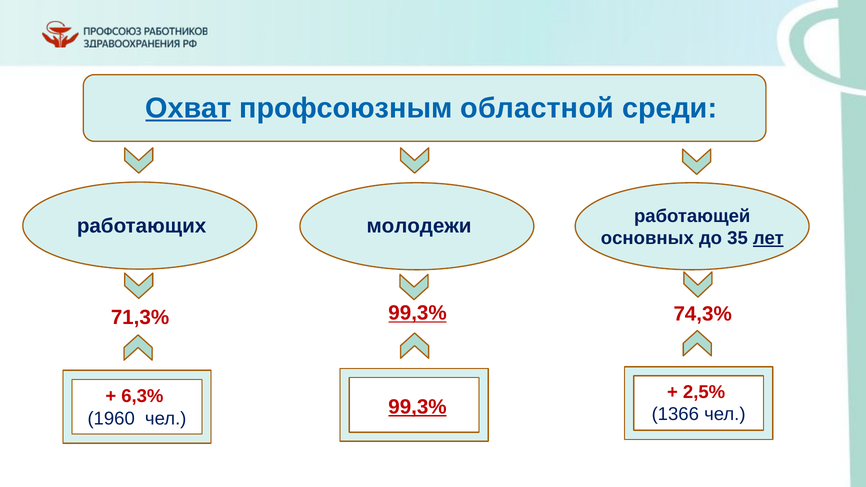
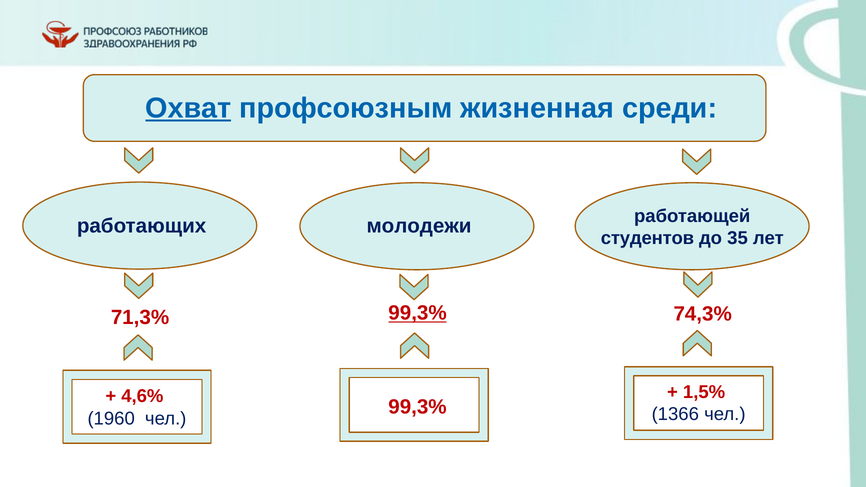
областной: областной -> жизненная (537, 108)
основных: основных -> студентов (647, 238)
лет underline: present -> none (768, 238)
2,5%: 2,5% -> 1,5% (704, 392)
6,3%: 6,3% -> 4,6% (142, 396)
99,3% underline: present -> none (417, 407)
